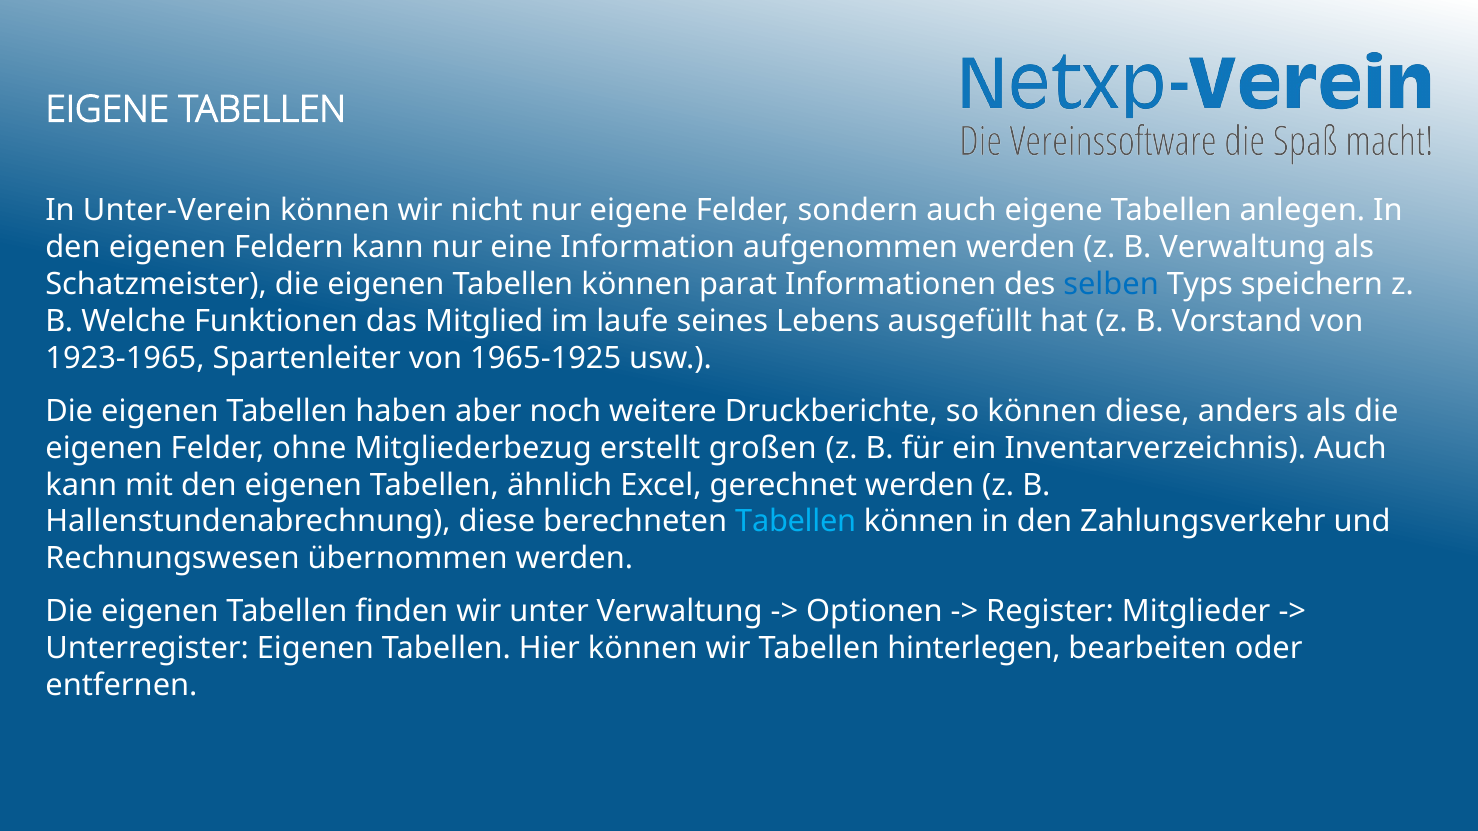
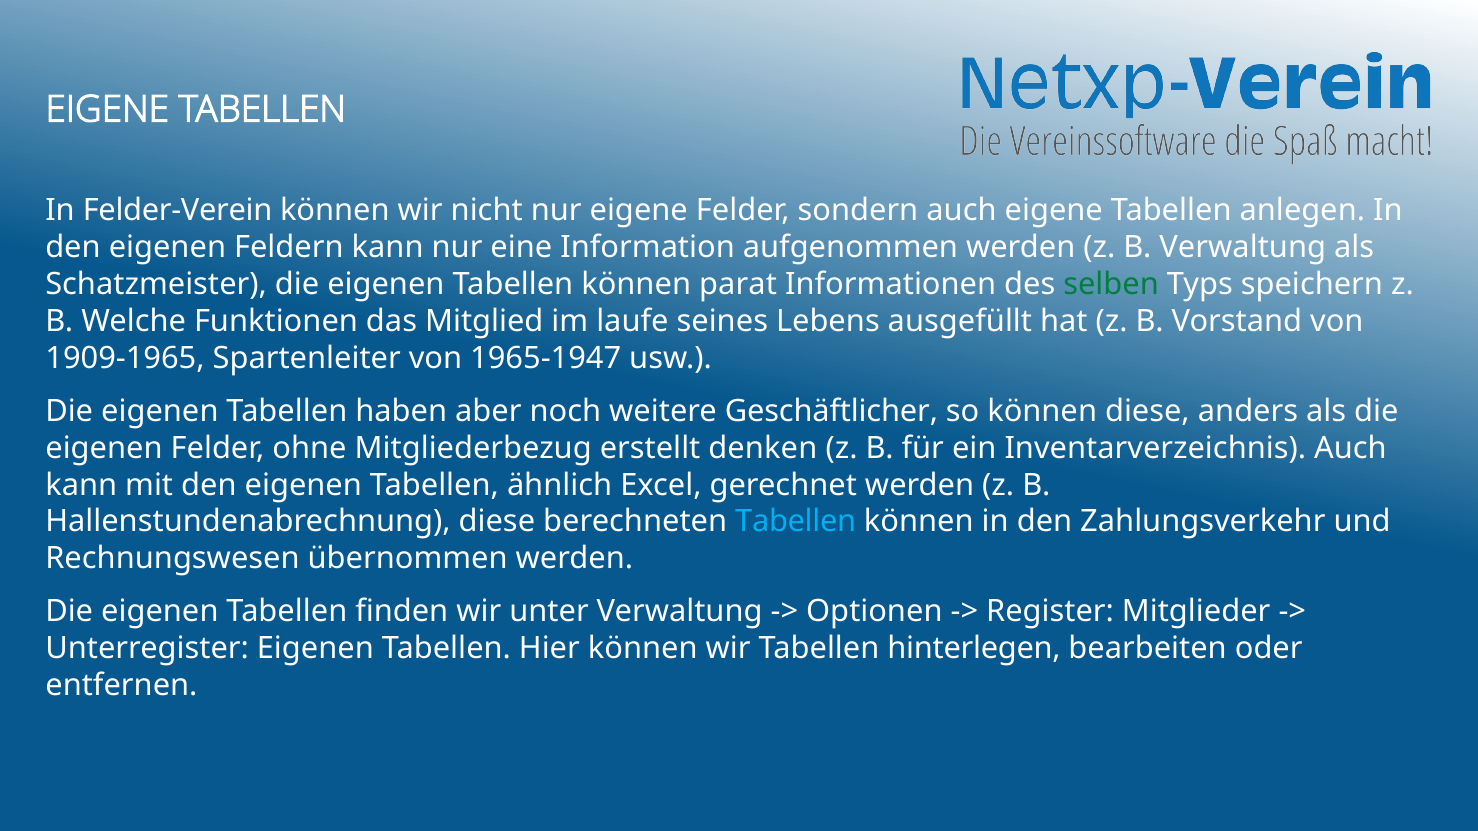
Unter-Verein: Unter-Verein -> Felder-Verein (178, 211)
selben colour: blue -> green (1111, 285)
1923-1965: 1923-1965 -> 1909-1965 (125, 359)
1965-1925: 1965-1925 -> 1965-1947 (546, 359)
Druckberichte: Druckberichte -> Geschäftlicher (831, 411)
großen: großen -> denken (763, 448)
